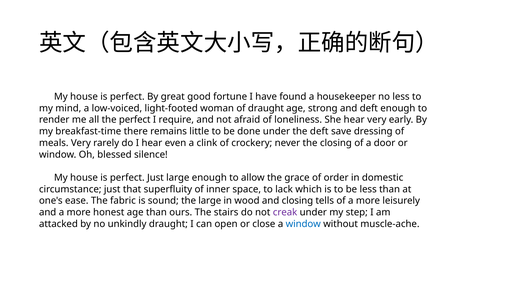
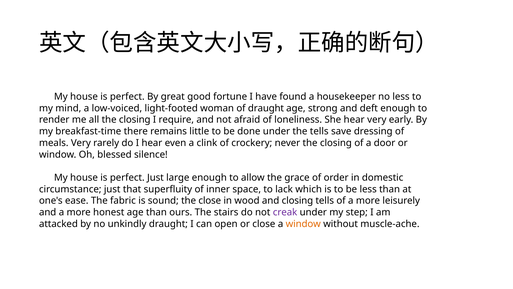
all the perfect: perfect -> closing (135, 120)
the deft: deft -> tells (319, 131)
the large: large -> close (210, 200)
window colour: blue -> orange (303, 224)
